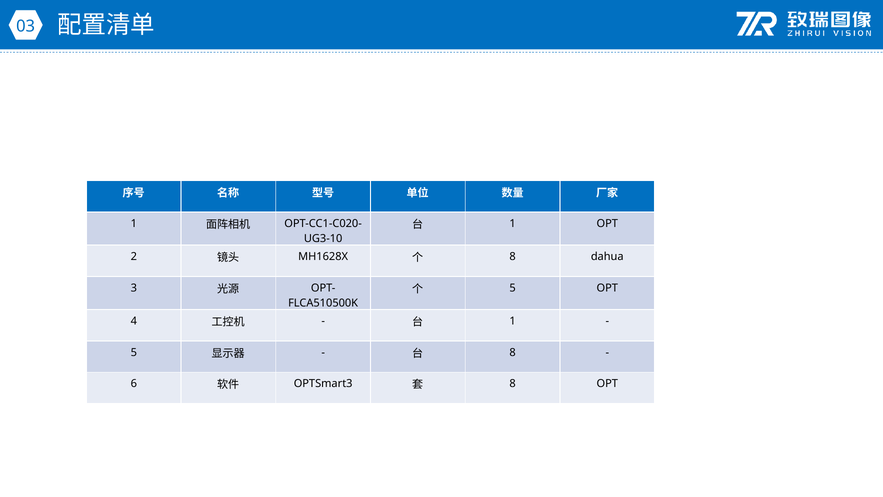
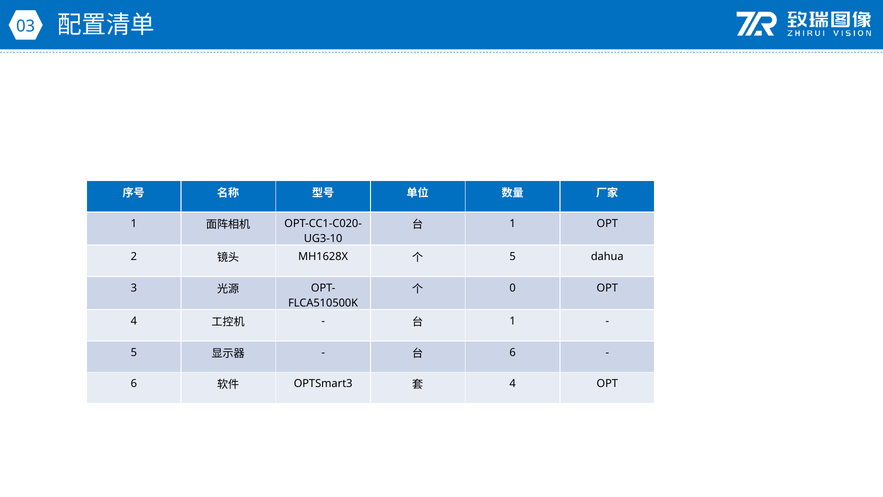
8: 8 -> 5 (513, 256)
5: 5 -> 0 (513, 288)
8: 8 -> 6 (513, 352)
8: 8 -> 4 (513, 383)
